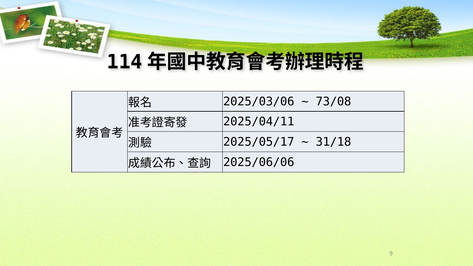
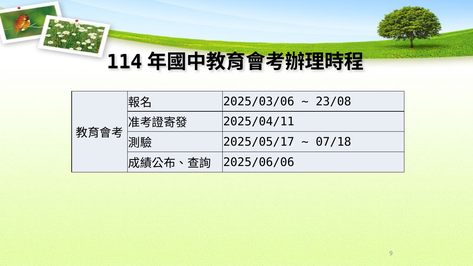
73/08: 73/08 -> 23/08 (333, 101)
31/18: 31/18 -> 07/18 (333, 142)
